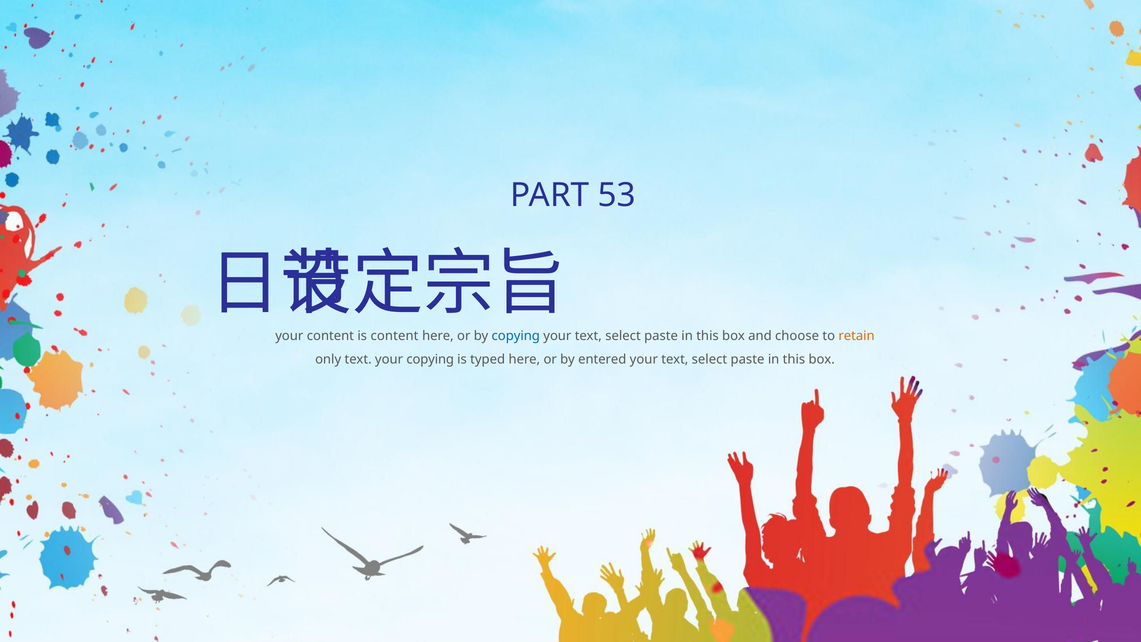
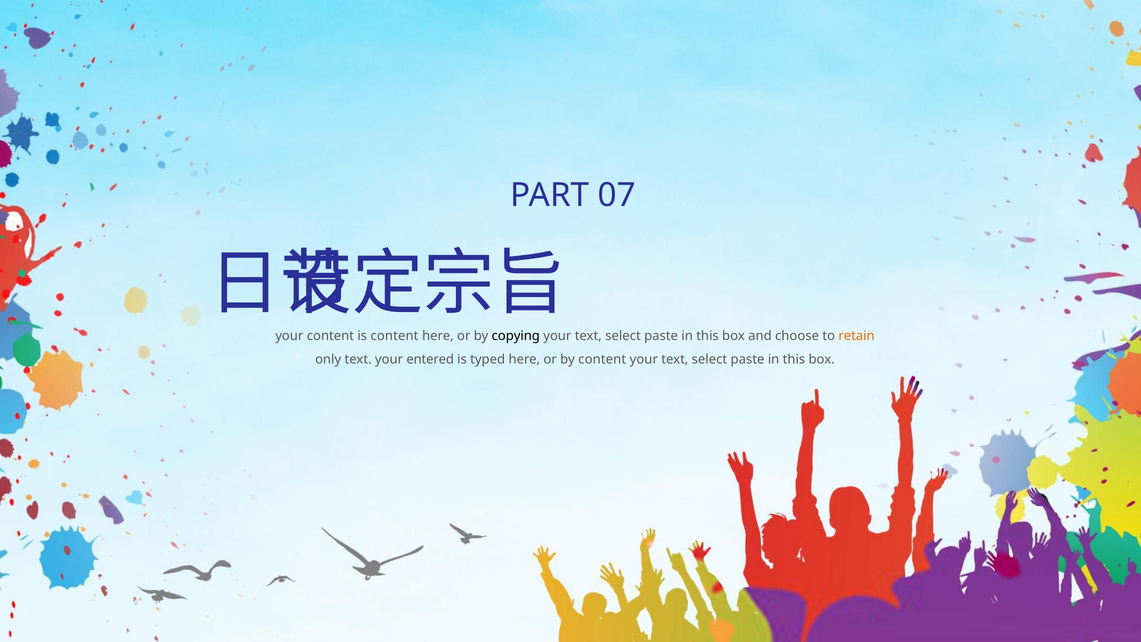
53: 53 -> 07 (617, 195)
copying colour: blue -> black (516, 336)
your copying: copying -> entered (430, 359)
by entered: entered -> content (602, 359)
